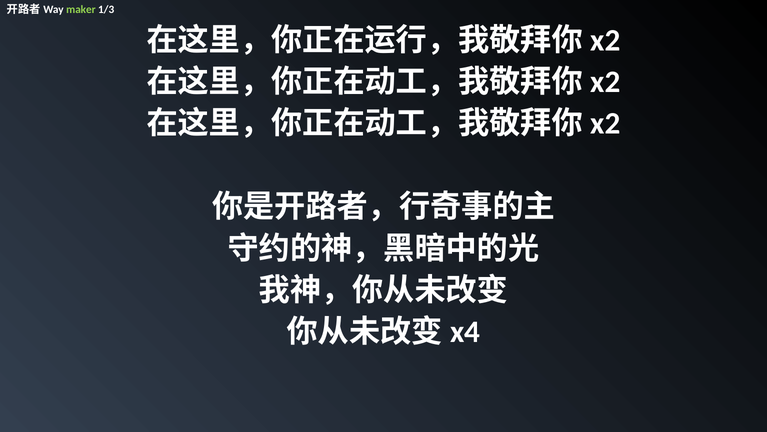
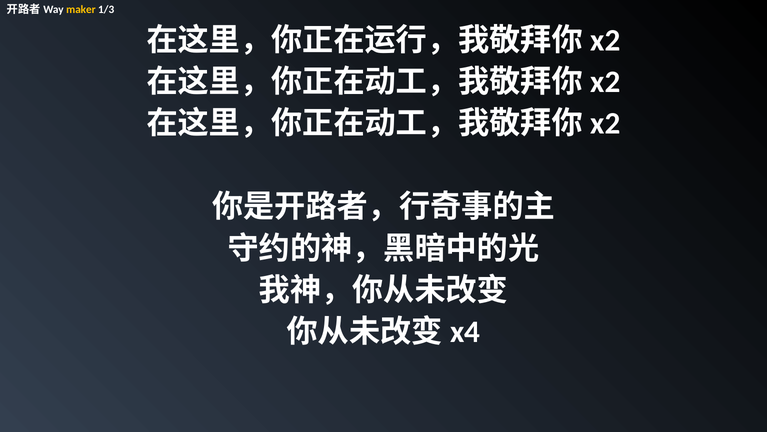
maker colour: light green -> yellow (81, 9)
